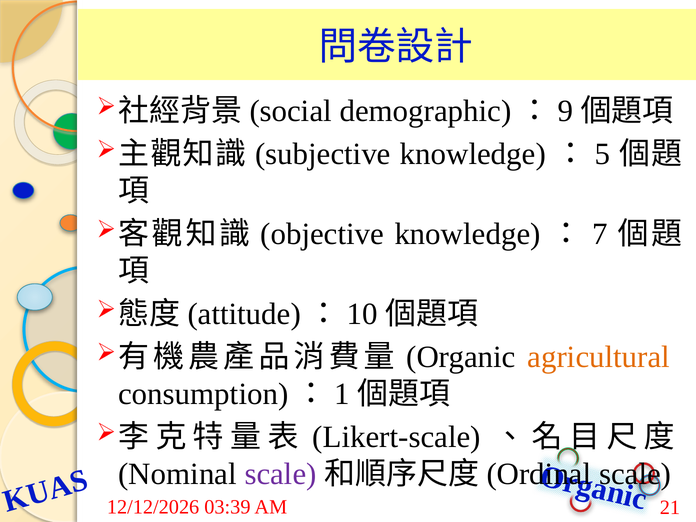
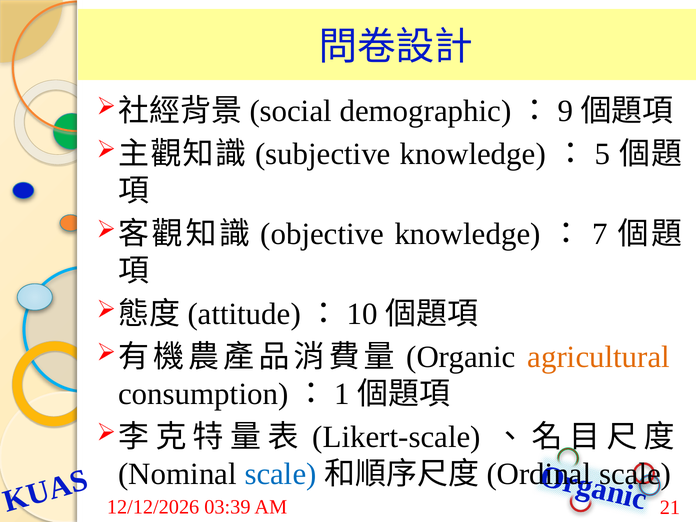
scale colour: purple -> blue (281, 474)
